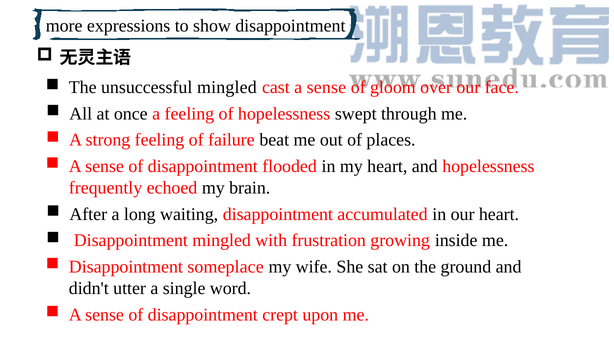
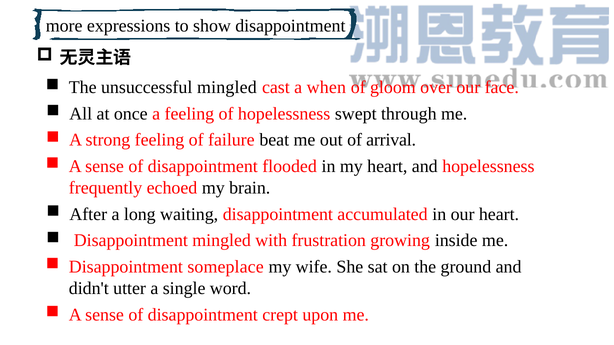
cast a sense: sense -> when (326, 88)
places: places -> arrival (391, 140)
